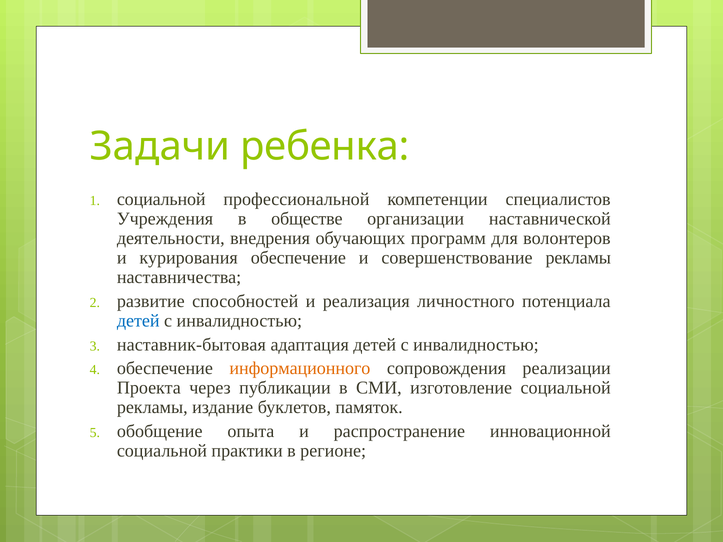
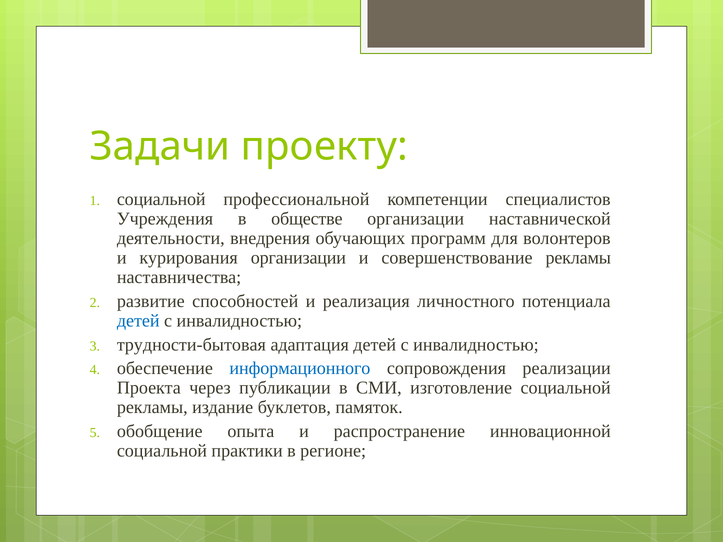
ребенка: ребенка -> проекту (325, 147)
курирования обеспечение: обеспечение -> организации (298, 258)
наставник-бытовая: наставник-бытовая -> трудности-бытовая (191, 345)
информационного colour: orange -> blue (300, 369)
